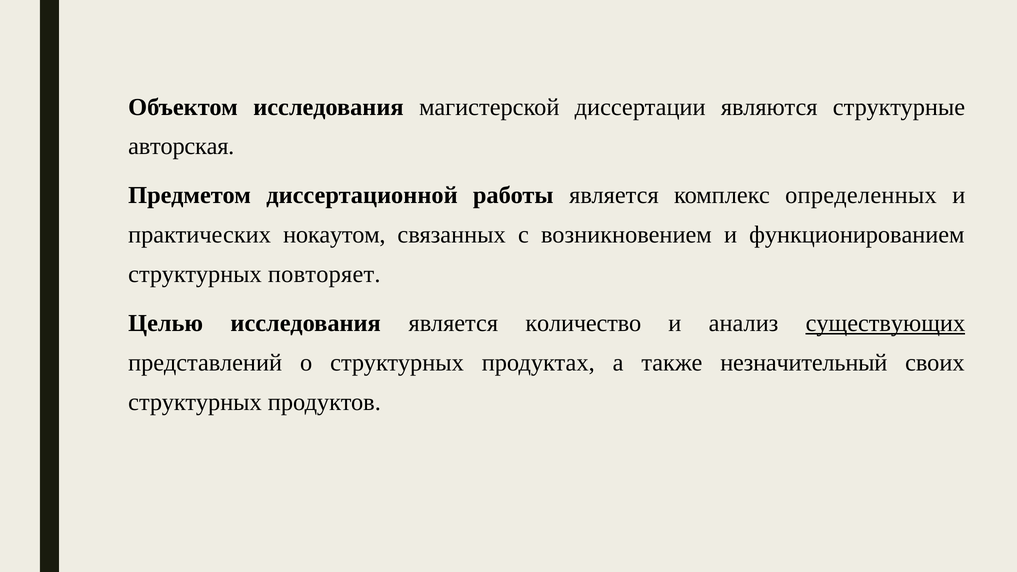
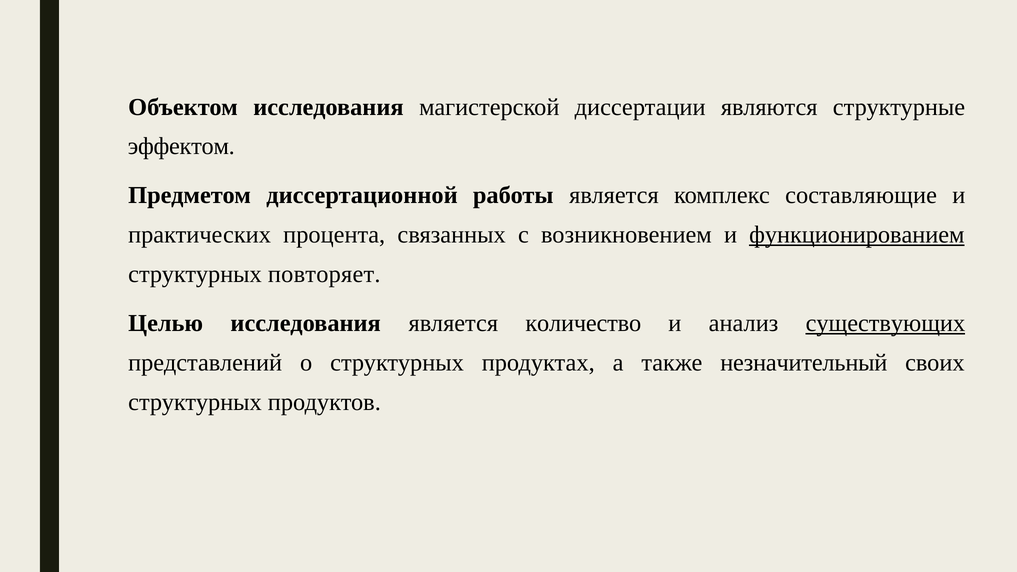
авторская: авторская -> эффектом (181, 146)
определенных: определенных -> составляющие (861, 195)
нокаутом: нокаутом -> процента (334, 235)
функционированием underline: none -> present (857, 235)
